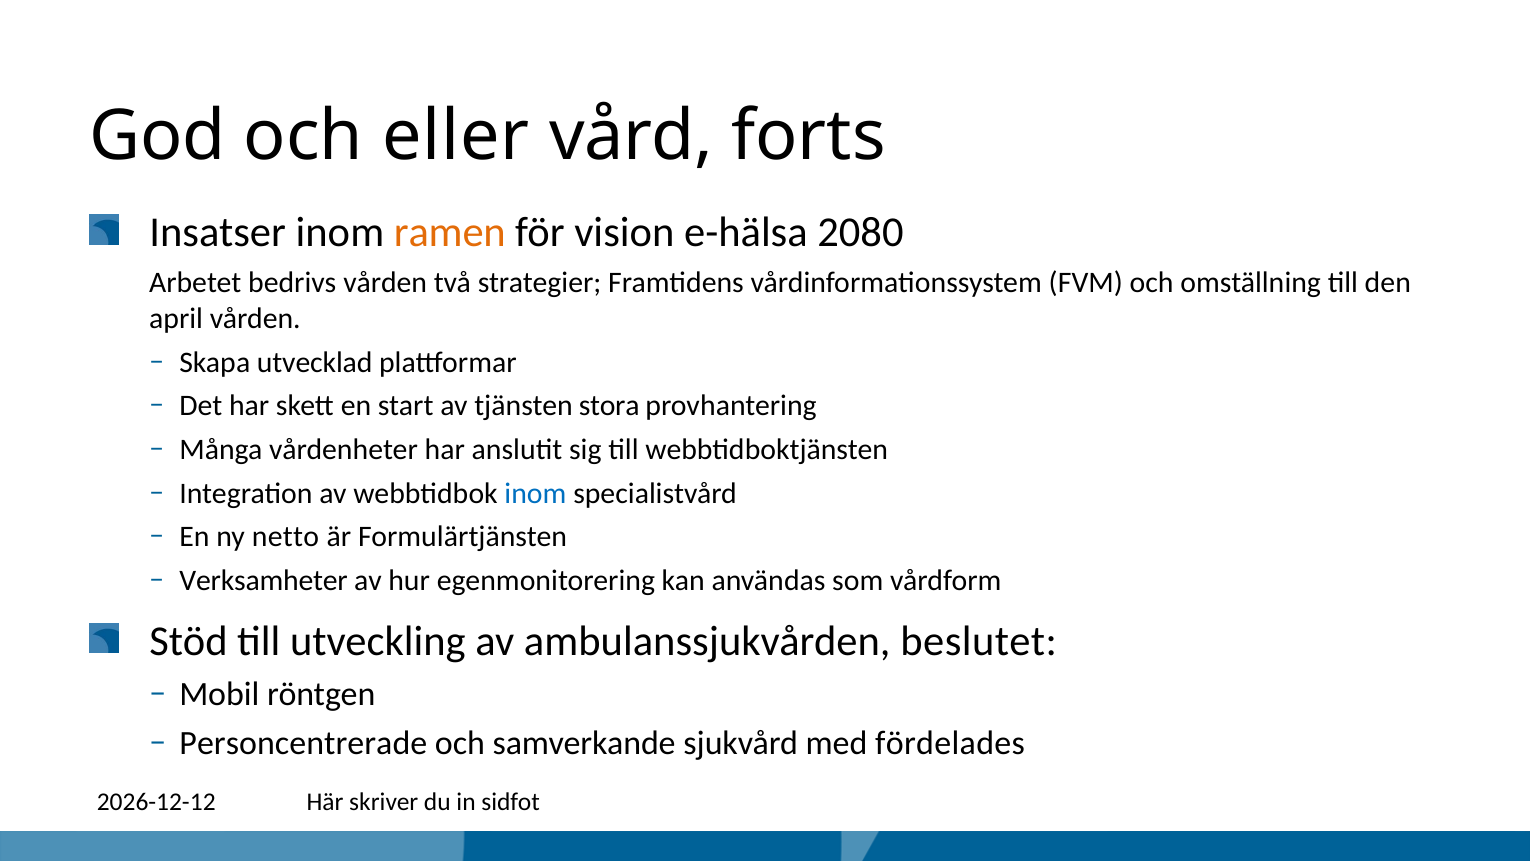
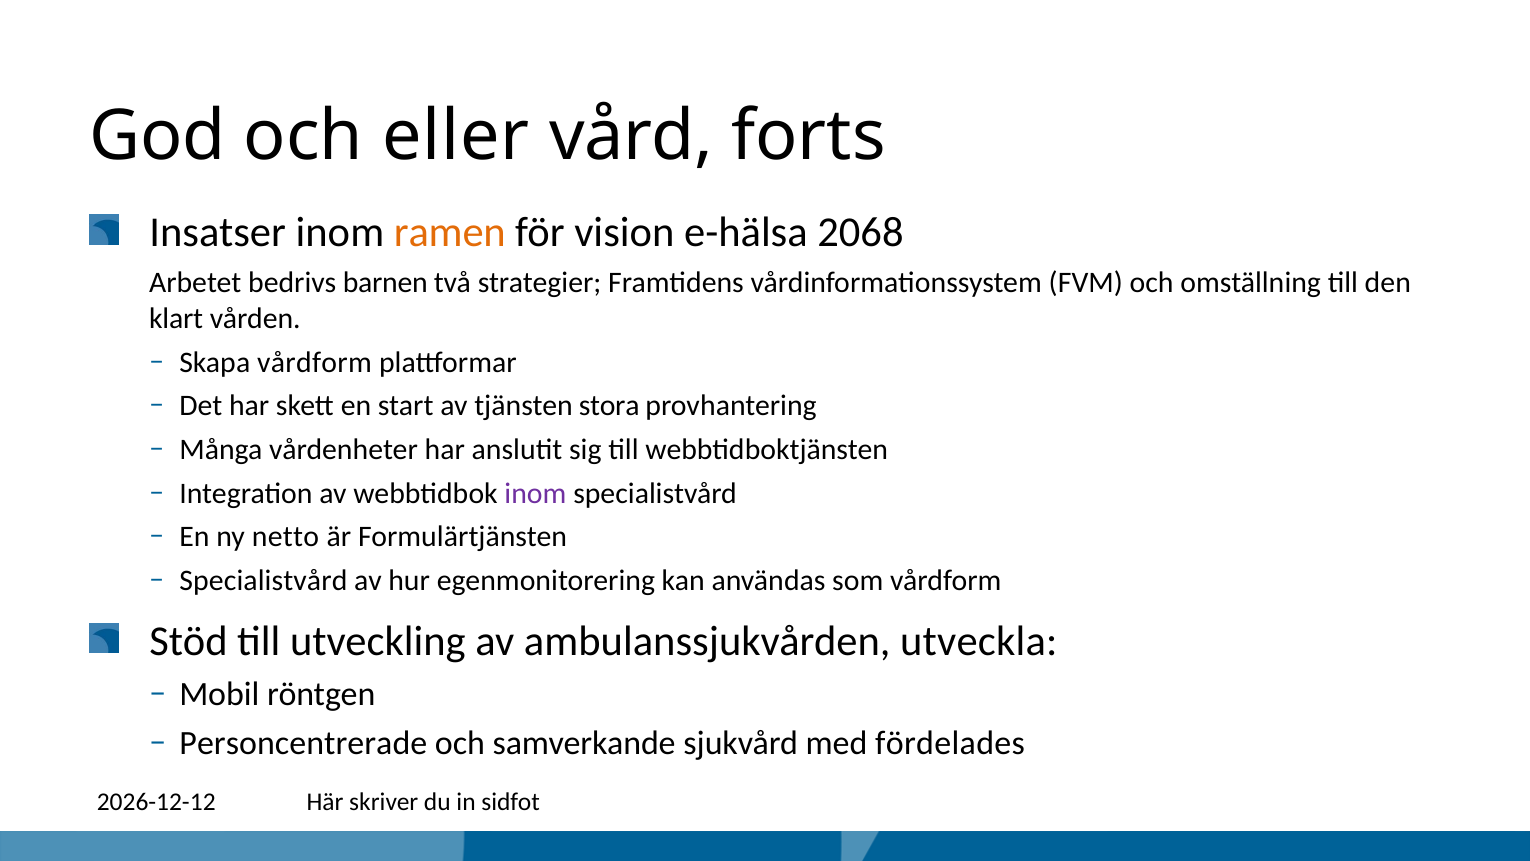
2080: 2080 -> 2068 (860, 232)
bedrivs vården: vården -> barnen (385, 283)
april: april -> klart (176, 318)
Skapa utvecklad: utvecklad -> vårdform (314, 362)
inom colour: blue -> purple (535, 493)
Verksamheter: Verksamheter -> Specialistvård (263, 580)
beslutet: beslutet -> utveckla (979, 641)
